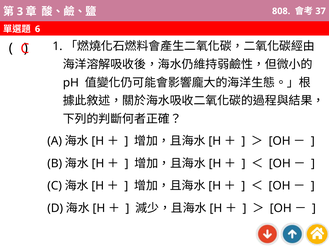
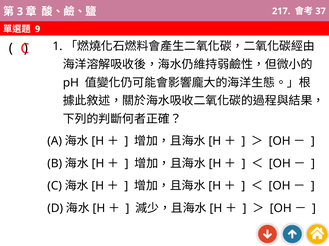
808: 808 -> 217 (281, 11)
6: 6 -> 9 (38, 29)
